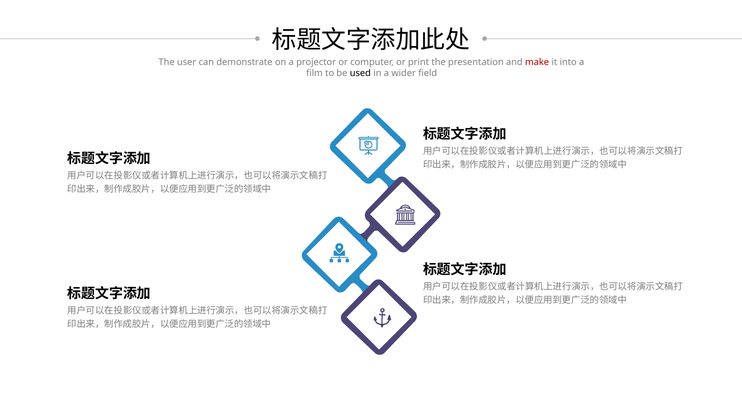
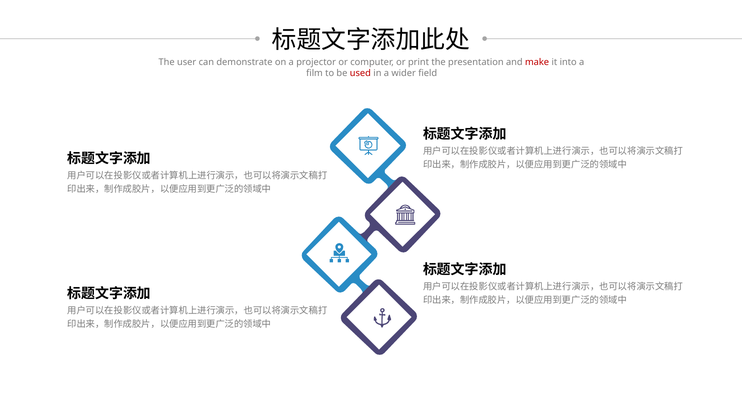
used colour: black -> red (360, 73)
